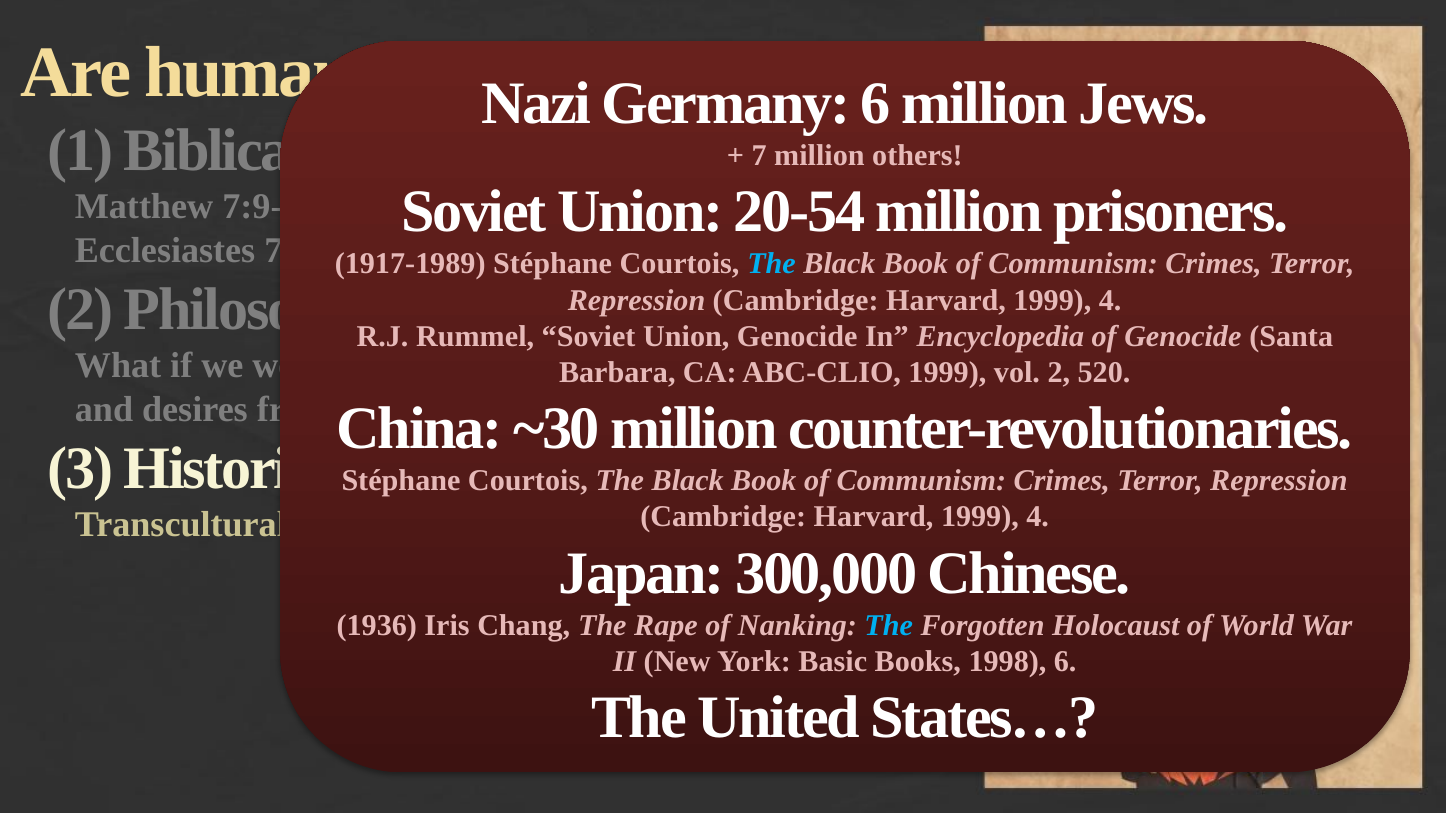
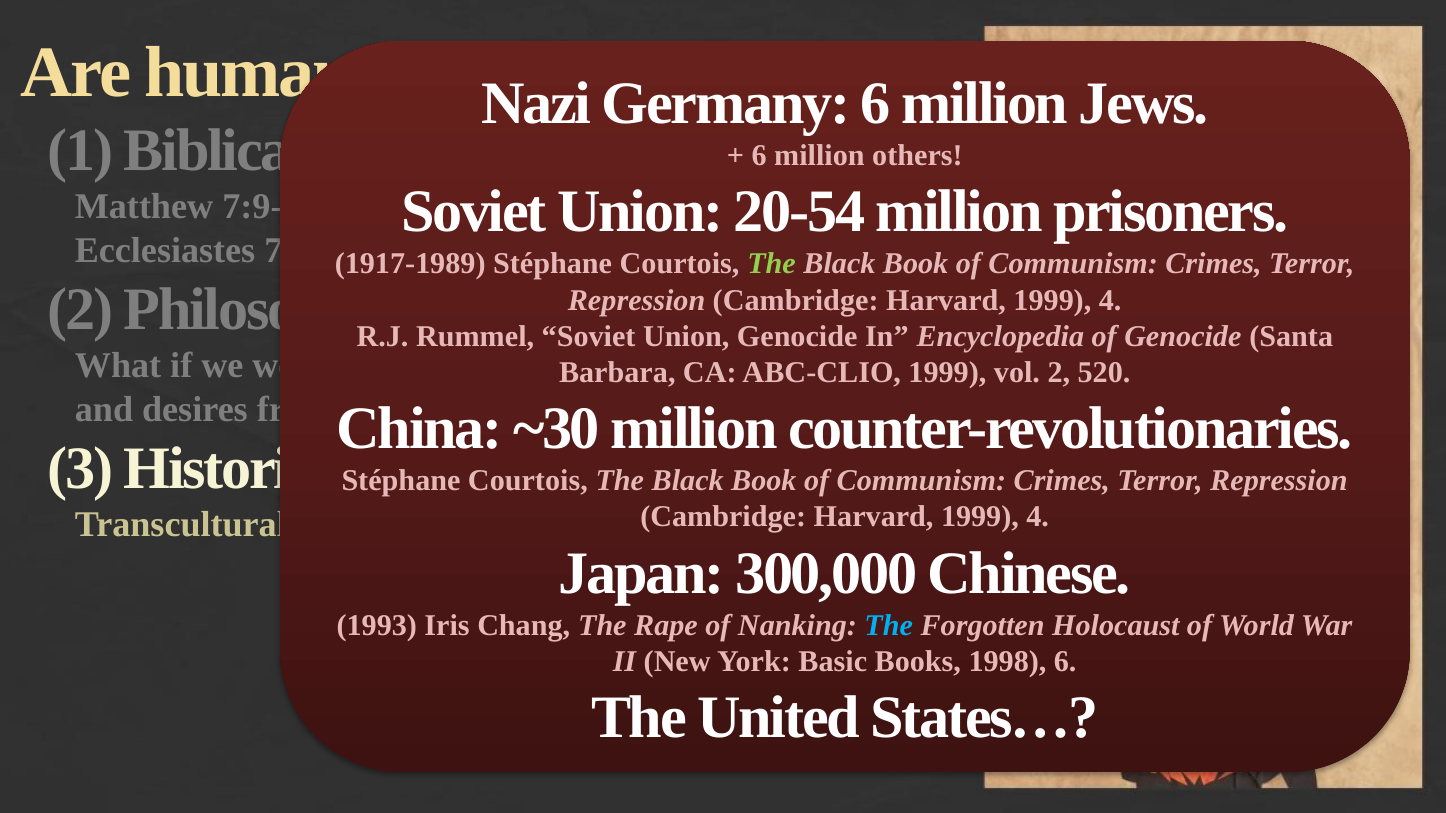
7: 7 -> 6 (759, 156)
The colour: light blue -> light green (772, 264)
1936: 1936 -> 1993 (377, 626)
